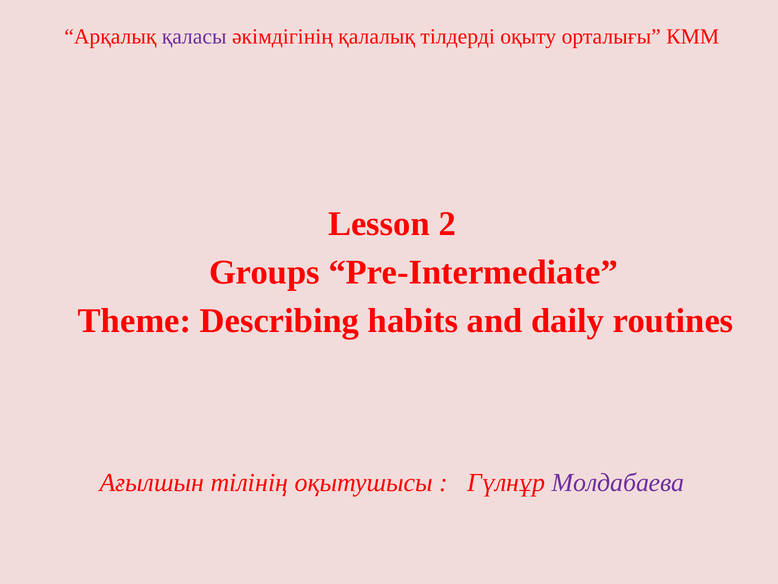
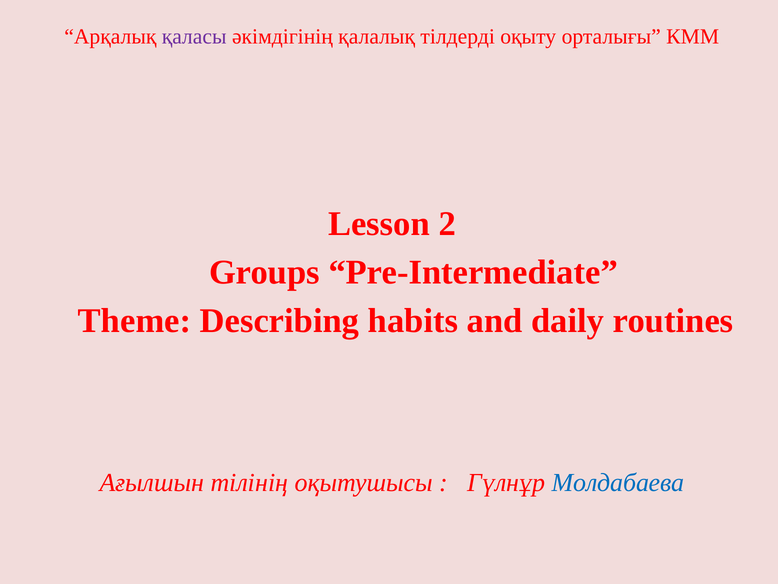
Молдабаева colour: purple -> blue (618, 482)
